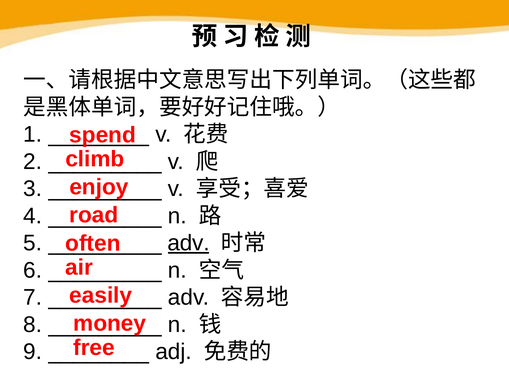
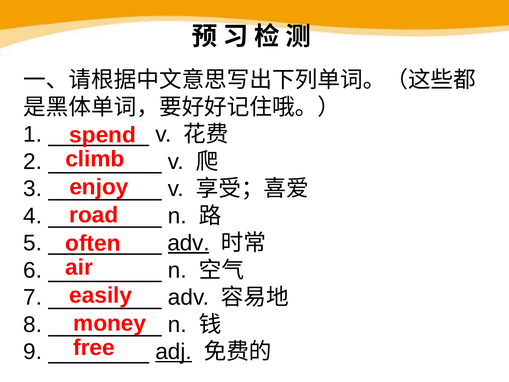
adj underline: none -> present (174, 352)
